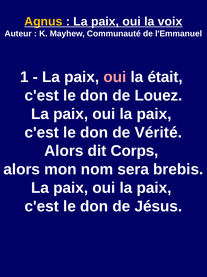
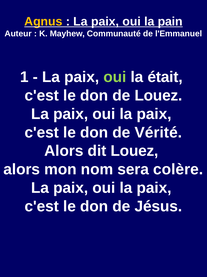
voix: voix -> pain (170, 21)
oui colour: pink -> light green (115, 77)
dit Corps: Corps -> Louez (135, 150)
brebis: brebis -> colère (178, 169)
